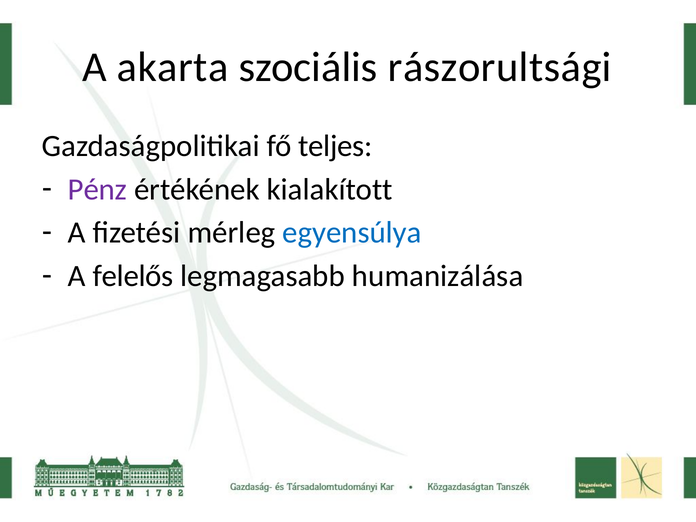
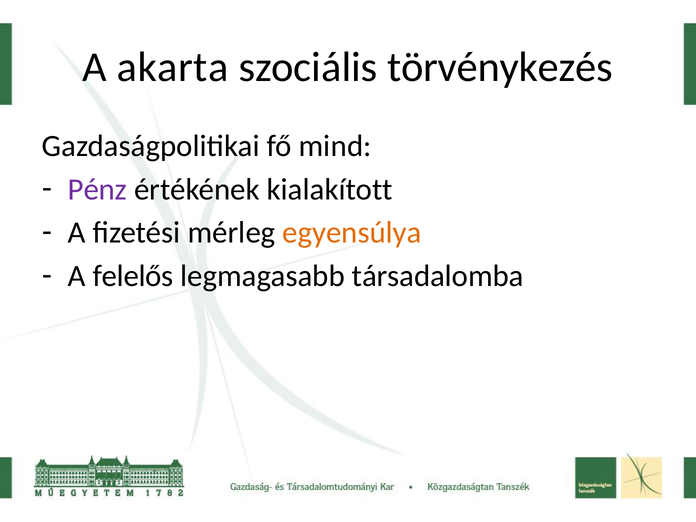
rászorultsági: rászorultsági -> törvénykezés (500, 67)
teljes: teljes -> mind (335, 146)
egyensúlya colour: blue -> orange (352, 233)
humanizálása: humanizálása -> társadalomba (438, 276)
